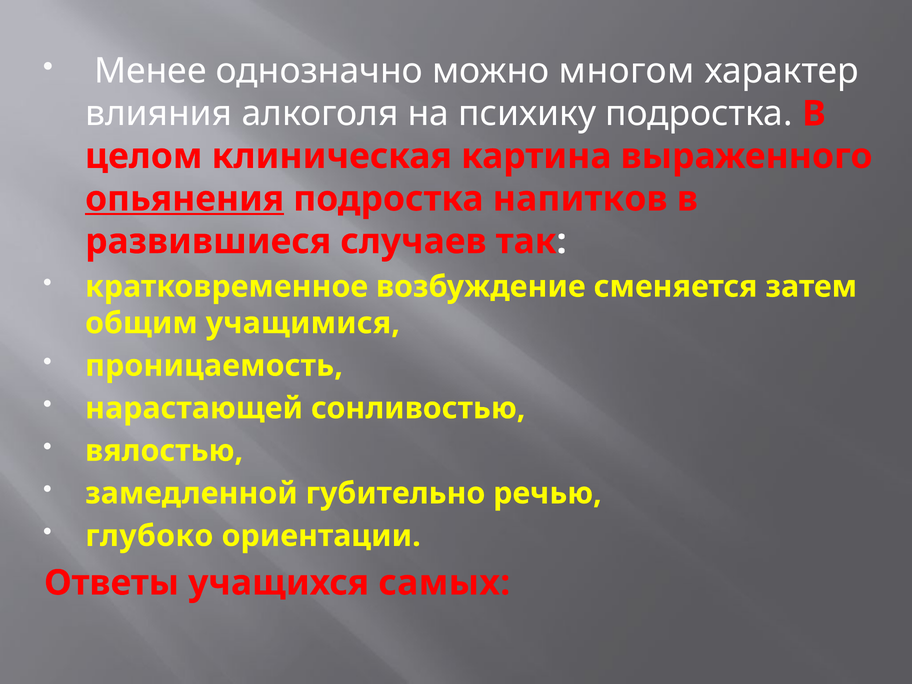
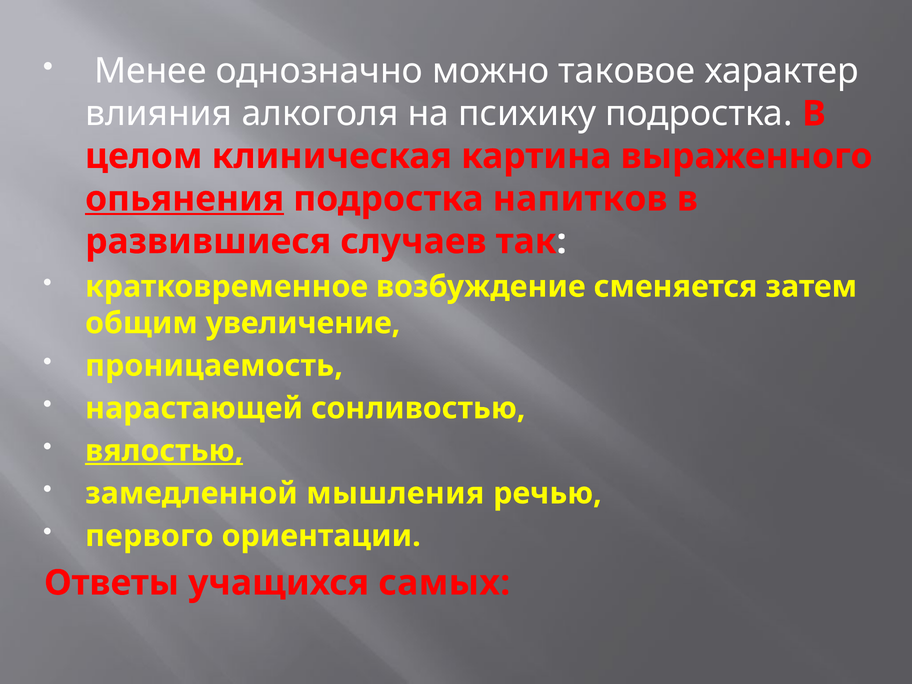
многом: многом -> таковое (627, 71)
учащимися: учащимися -> увеличение (303, 323)
вялостью underline: none -> present (164, 451)
губительно: губительно -> мышления (395, 493)
глубоко: глубоко -> первого (149, 536)
